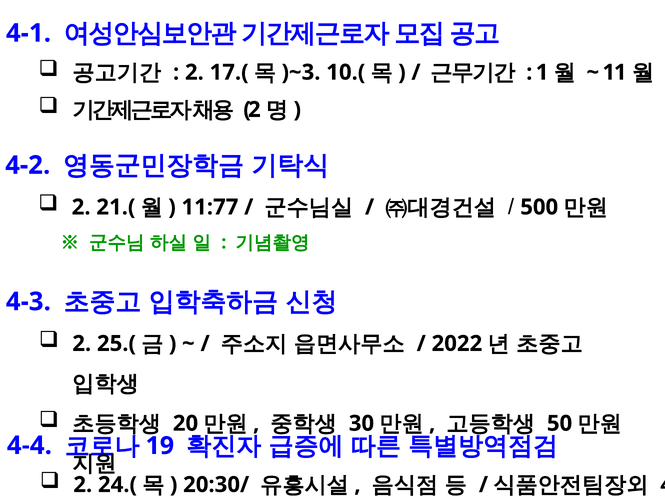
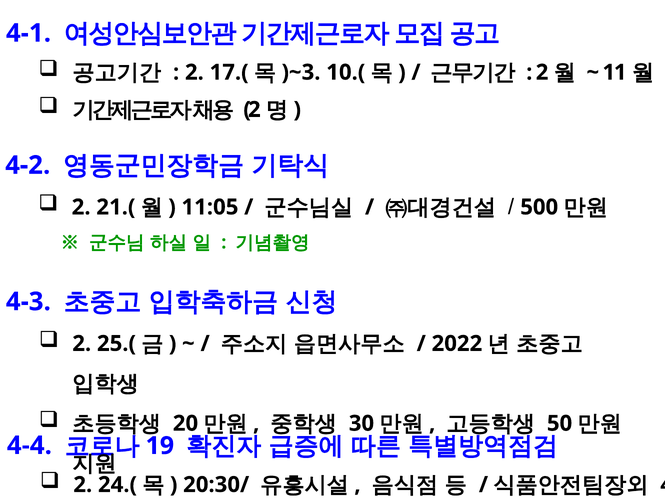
1: 1 -> 2 (542, 72)
11:77: 11:77 -> 11:05 (210, 207)
